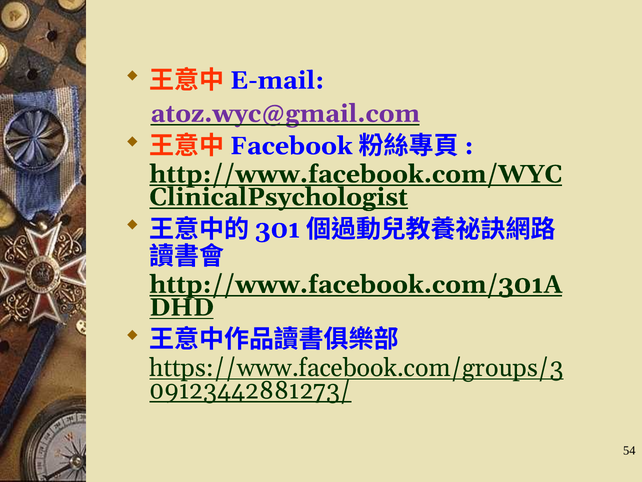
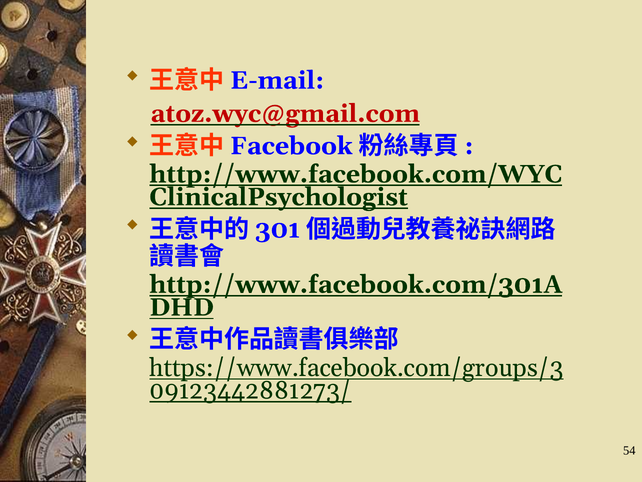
atoz.wyc@gmail.com colour: purple -> red (285, 113)
